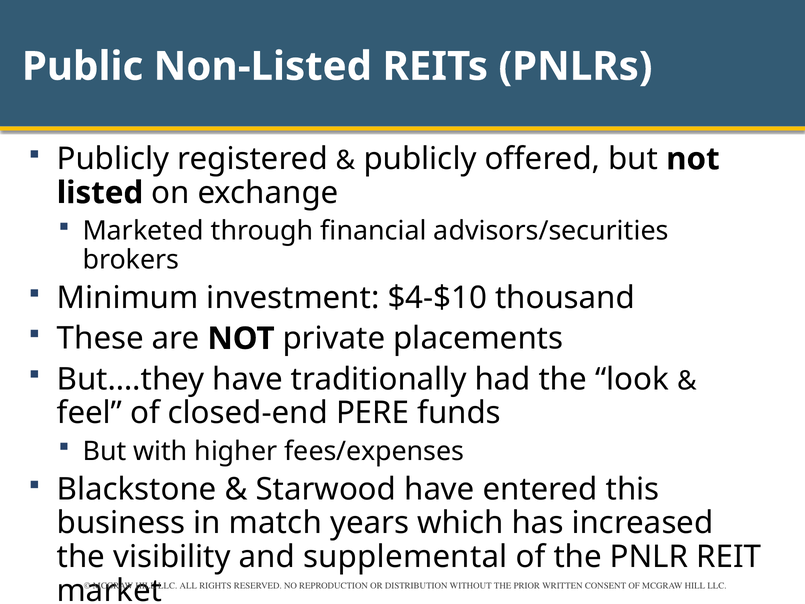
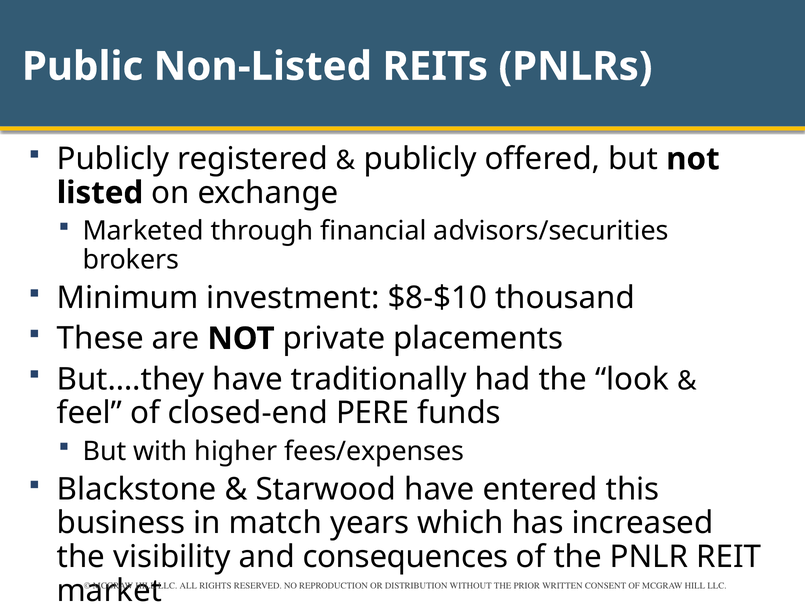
$4-$10: $4-$10 -> $8-$10 (437, 298)
supplemental: supplemental -> consequences (405, 557)
